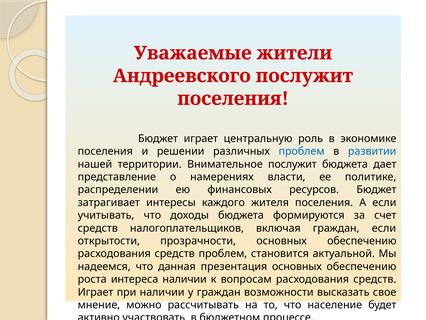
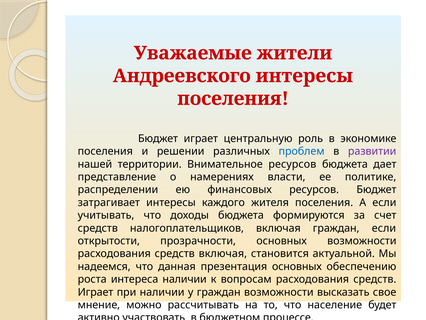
Андреевского послужит: послужит -> интересы (304, 76)
развитии colour: blue -> purple (372, 151)
Внимательное послужит: послужит -> ресурсов (292, 164)
прозрачности основных обеспечению: обеспечению -> возможности (362, 241)
средств проблем: проблем -> включая (223, 253)
